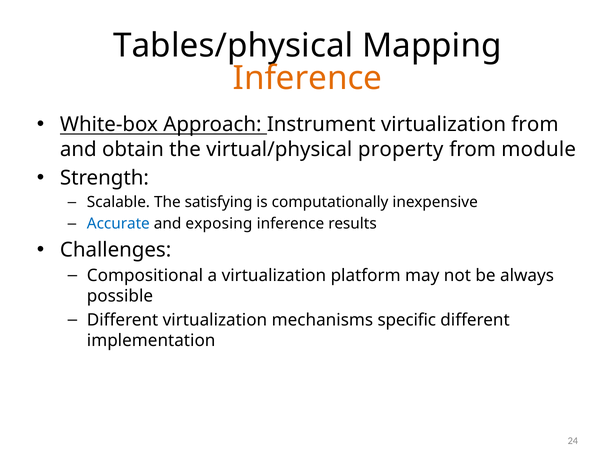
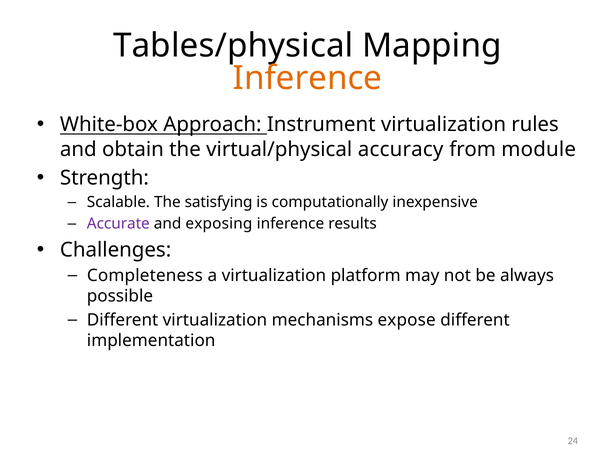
virtualization from: from -> rules (535, 124)
property: property -> accuracy (401, 149)
Accurate colour: blue -> purple (118, 223)
Compositional: Compositional -> Completeness (145, 275)
specific: specific -> expose (407, 320)
